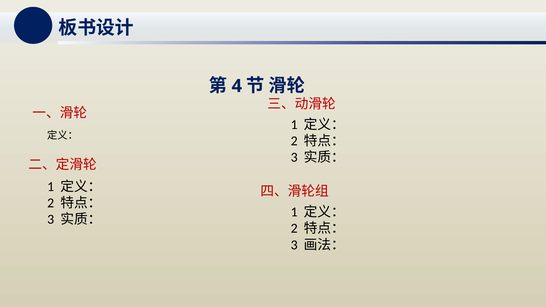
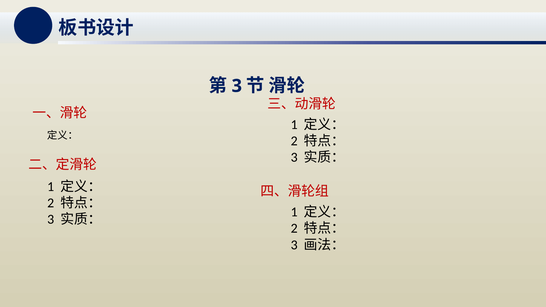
4: 4 -> 3 (237, 86)
